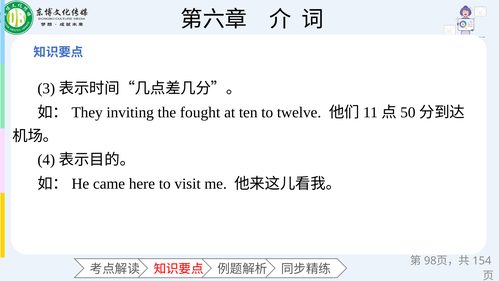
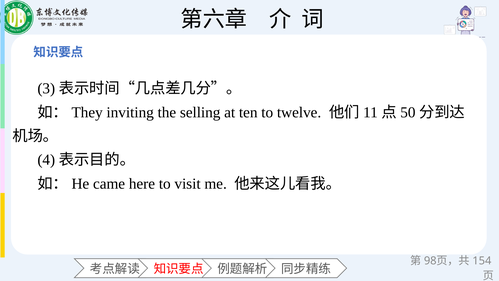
fought: fought -> selling (200, 112)
